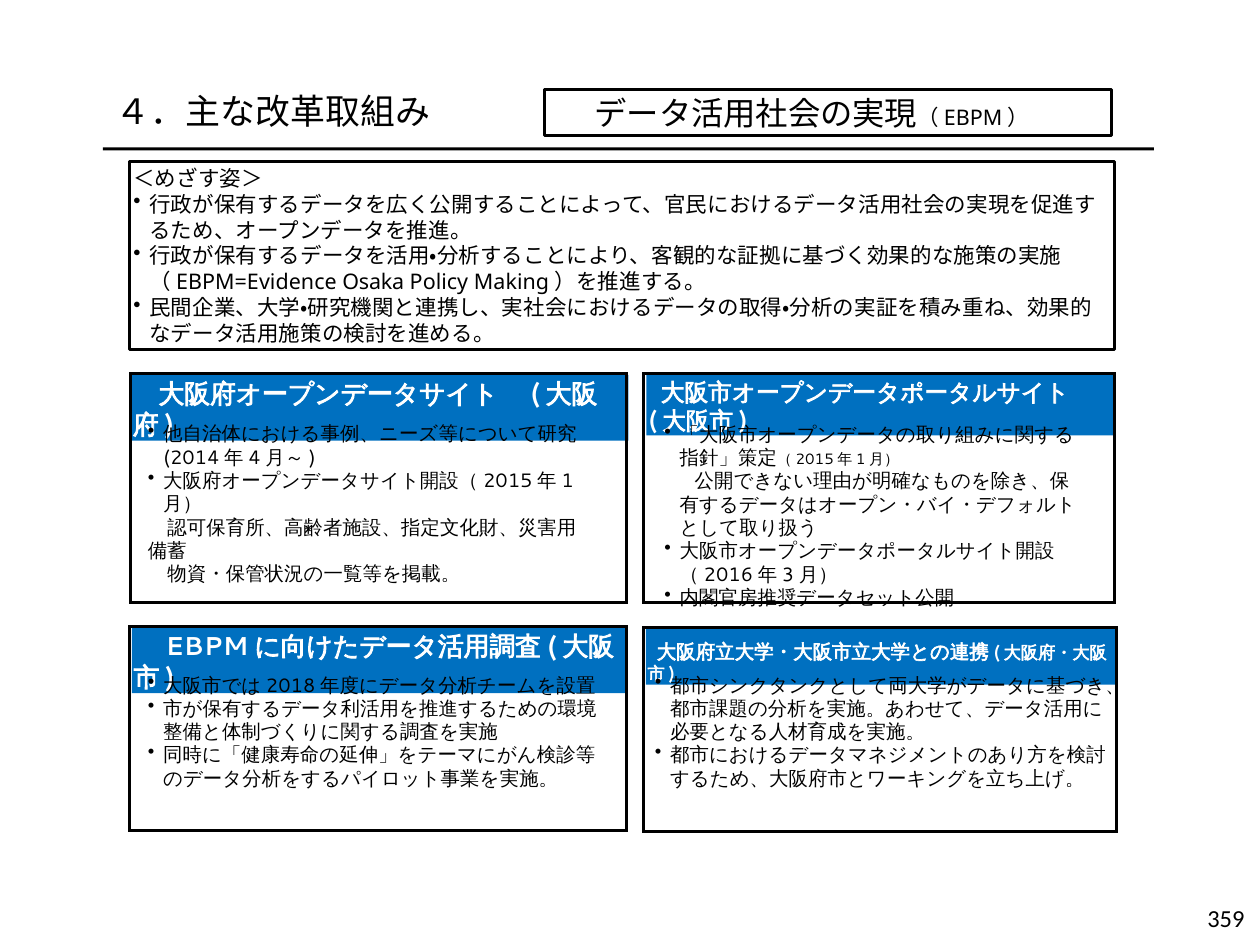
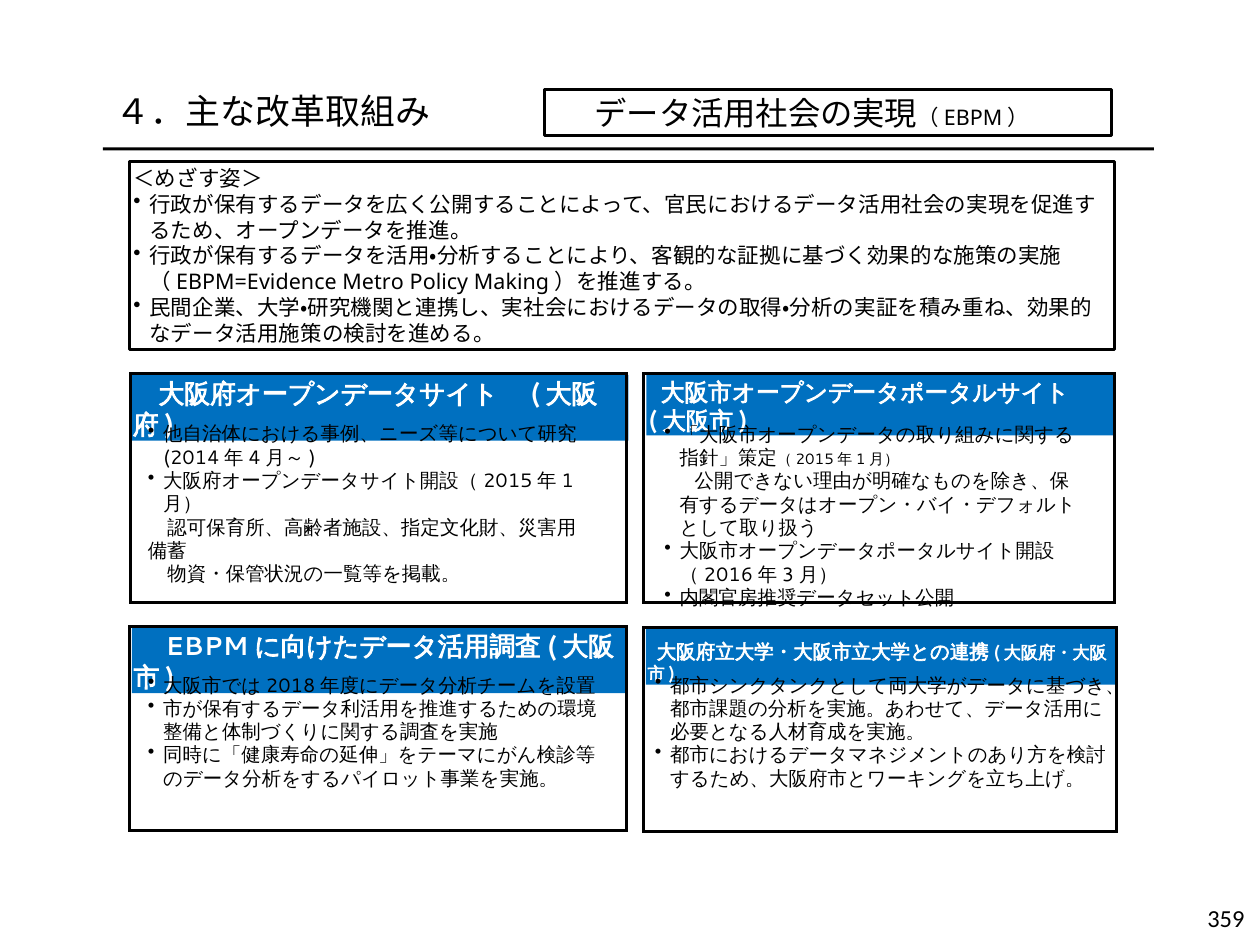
Osaka: Osaka -> Metro (373, 283)
